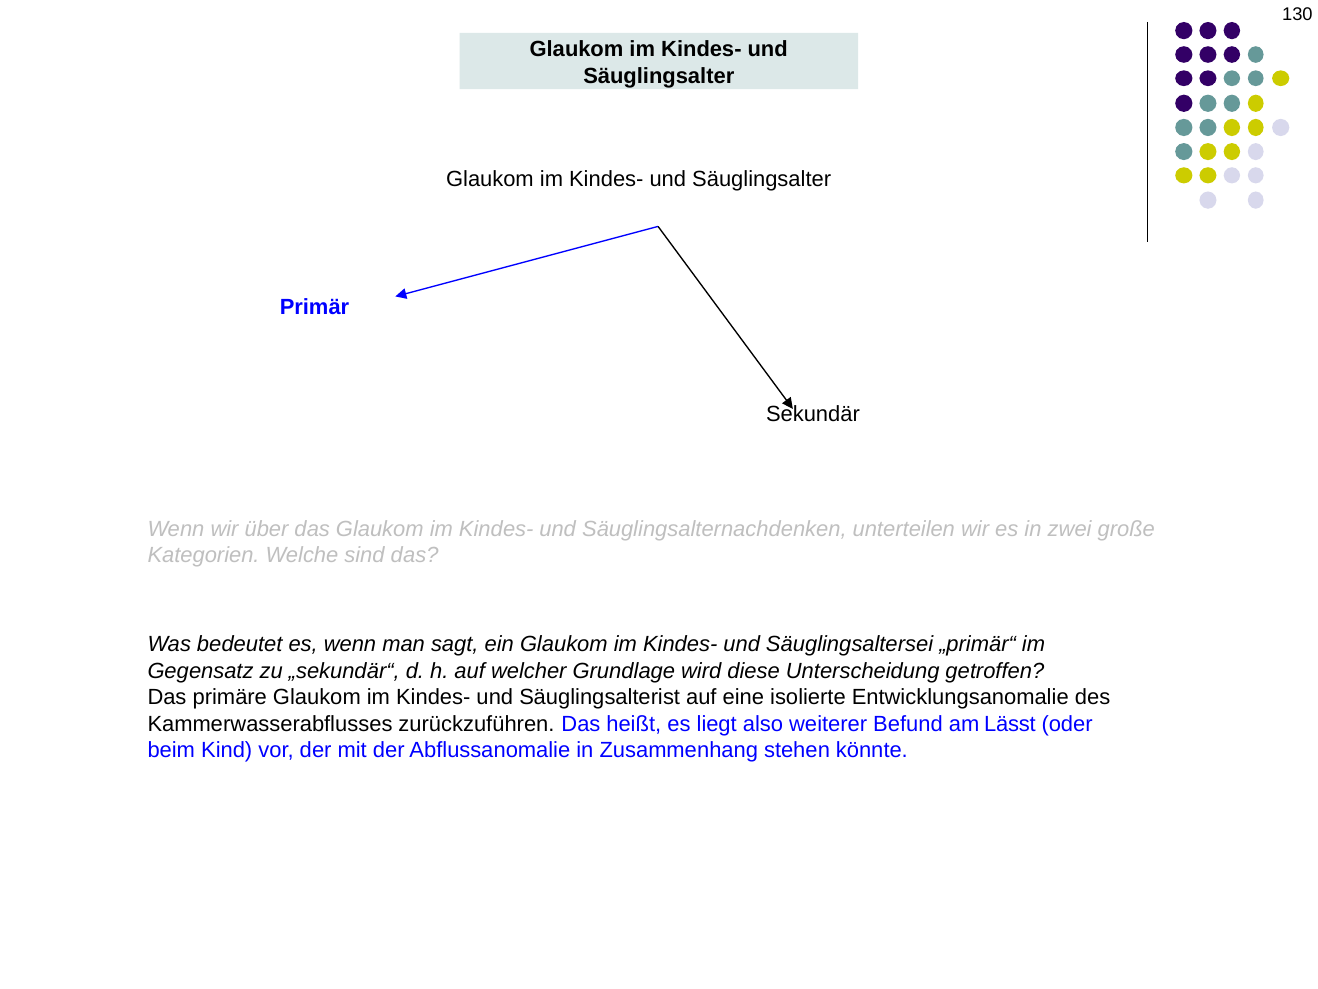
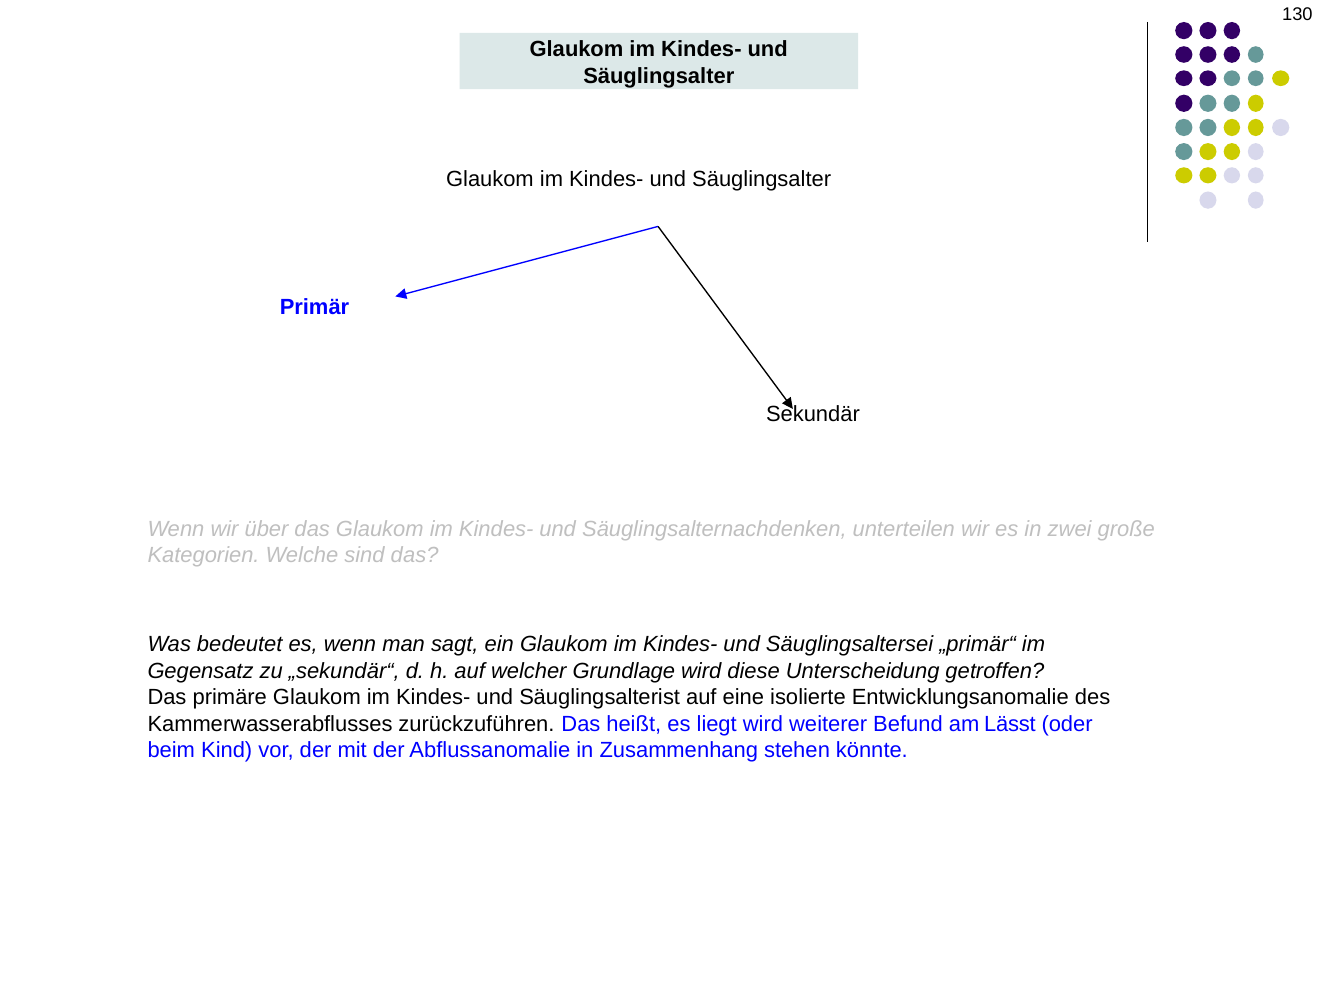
liegt also: also -> wird (763, 723)
